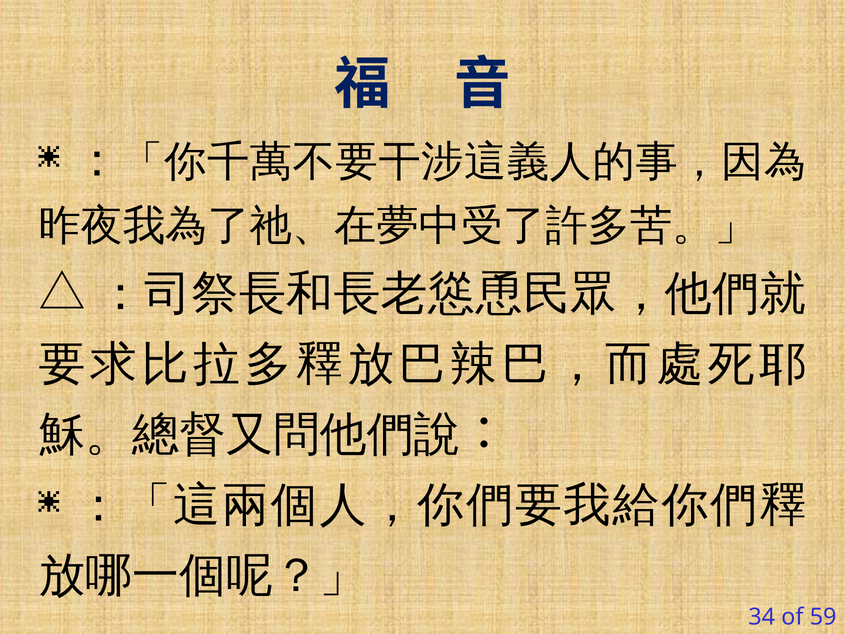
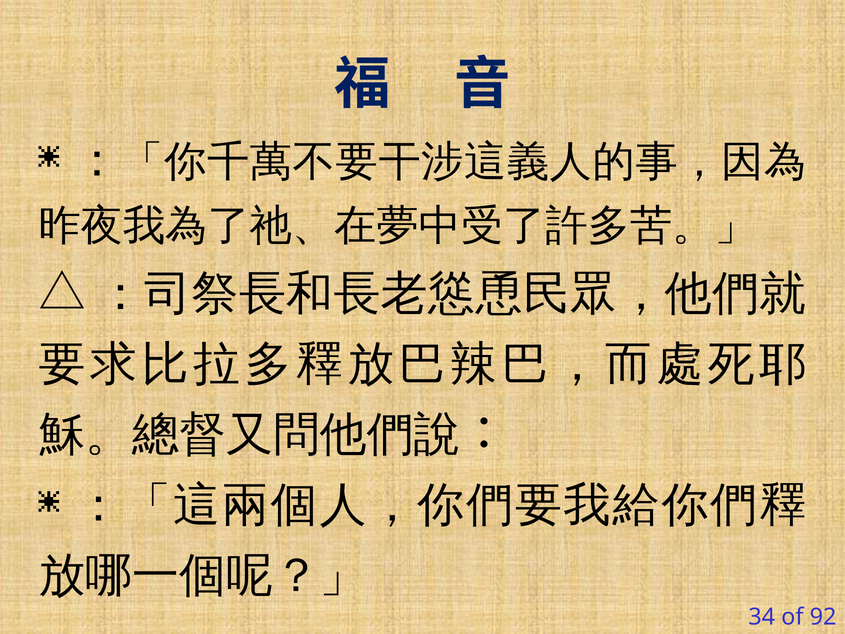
59: 59 -> 92 (823, 617)
